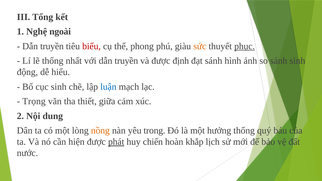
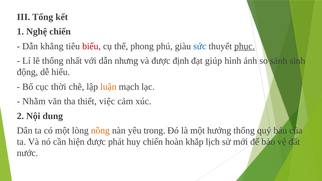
Nghệ ngoài: ngoài -> chiến (60, 32)
truyền: truyền -> khẳng (52, 46)
sức colour: orange -> blue (200, 46)
với dẫn truyền: truyền -> nhưng (126, 61)
đạt sánh: sánh -> giúp (214, 61)
cục sinh: sinh -> thời (59, 87)
luận colour: blue -> orange (108, 87)
Trọng: Trọng -> Nhằm (34, 101)
giữa: giữa -> việc (107, 101)
phát underline: present -> none (116, 142)
